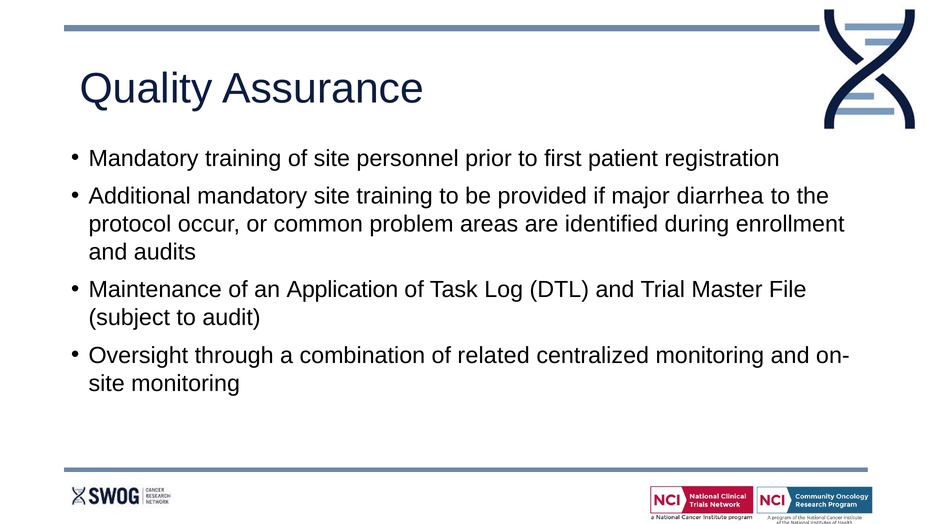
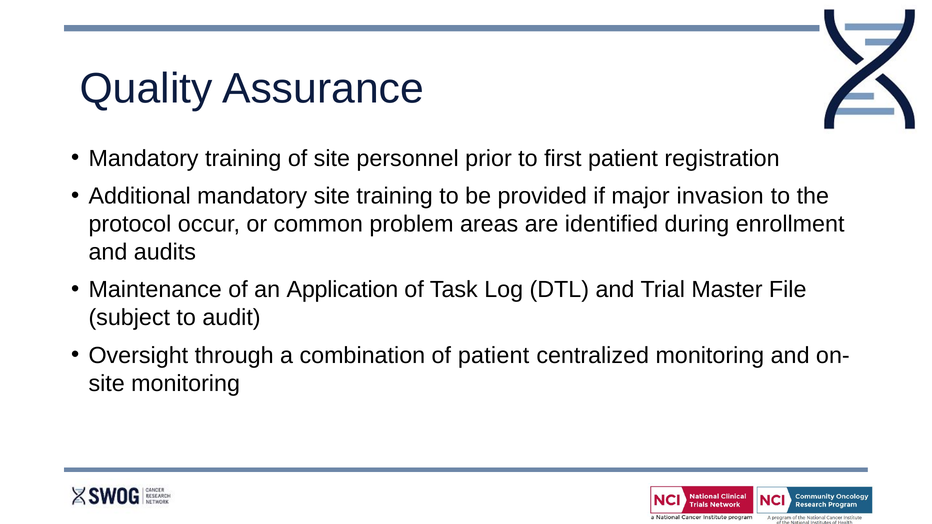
diarrhea: diarrhea -> invasion (720, 196)
of related: related -> patient (494, 356)
